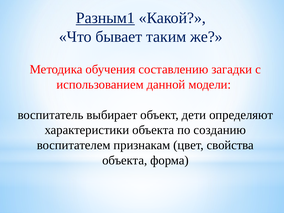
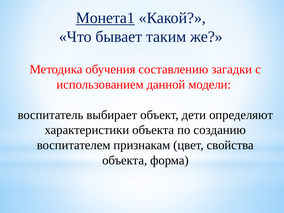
Разным1: Разным1 -> Монета1 (105, 18)
